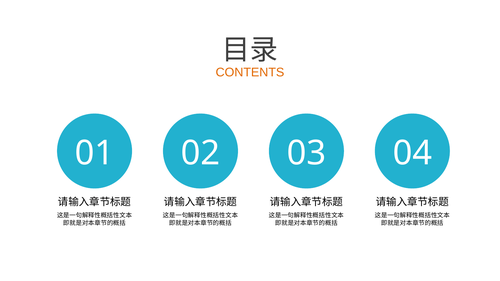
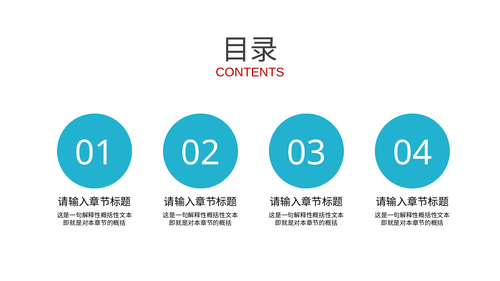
CONTENTS colour: orange -> red (250, 72)
